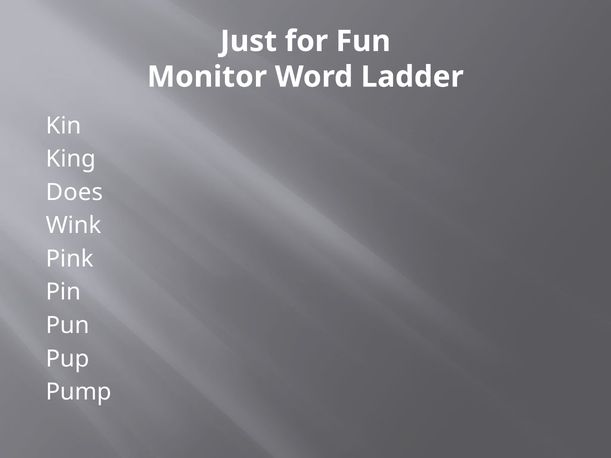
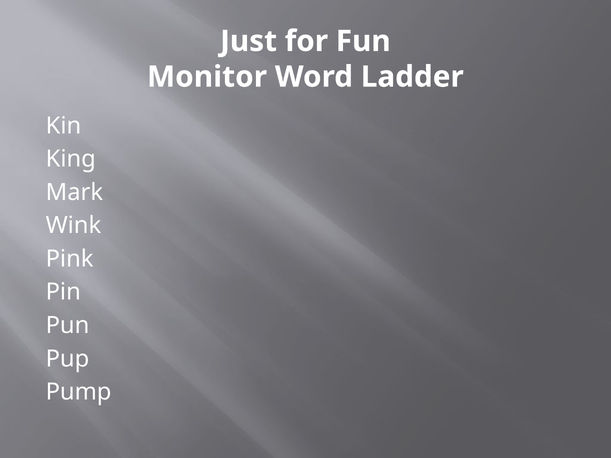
Does: Does -> Mark (74, 192)
